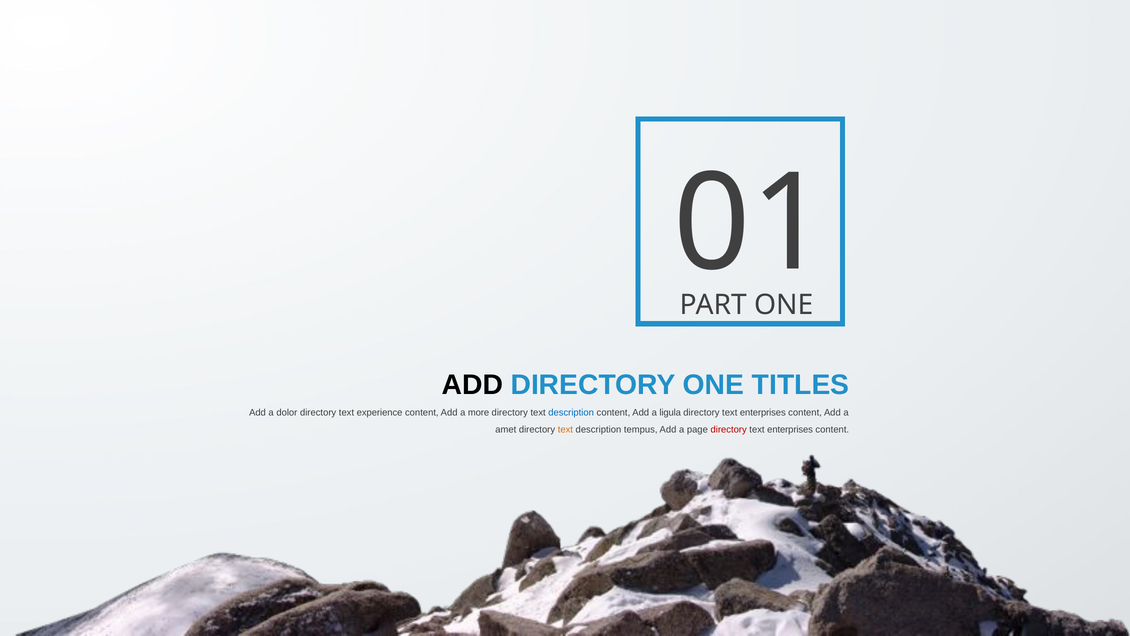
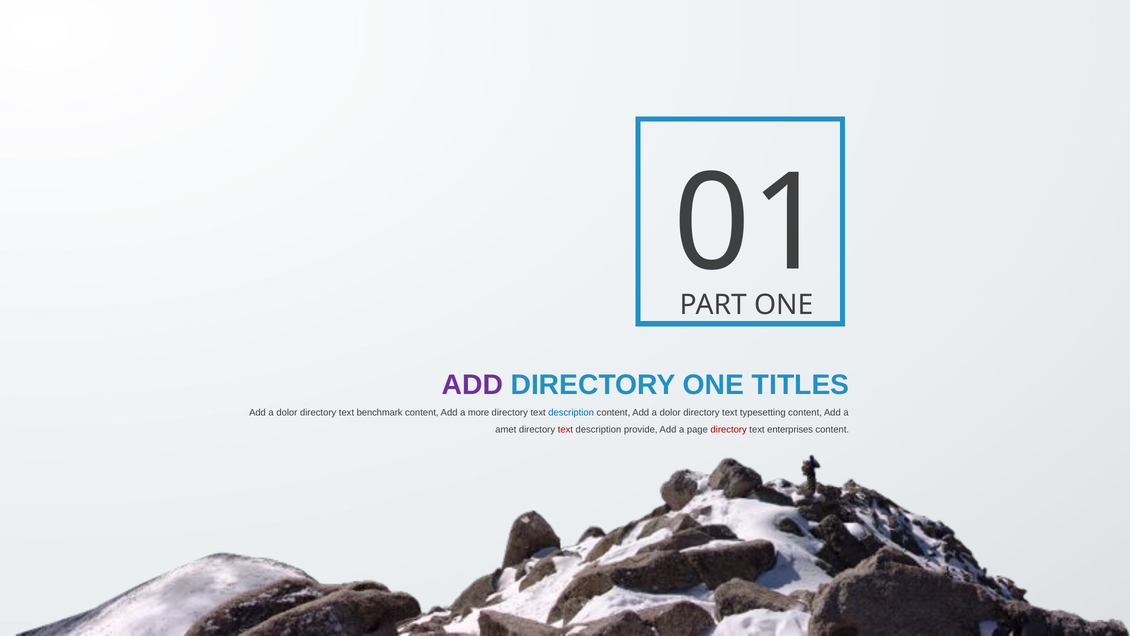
ADD colour: black -> purple (472, 385)
experience: experience -> benchmark (380, 413)
content Add a ligula: ligula -> dolor (670, 413)
enterprises: enterprises -> typesetting (763, 413)
text colour: orange -> red (565, 430)
tempus: tempus -> provide (641, 430)
